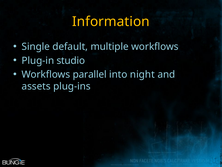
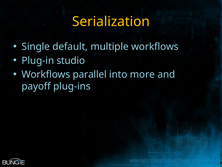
Information: Information -> Serialization (111, 21)
night: night -> more (142, 74)
assets: assets -> payoff (36, 86)
